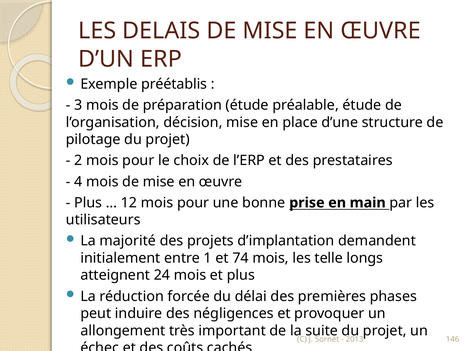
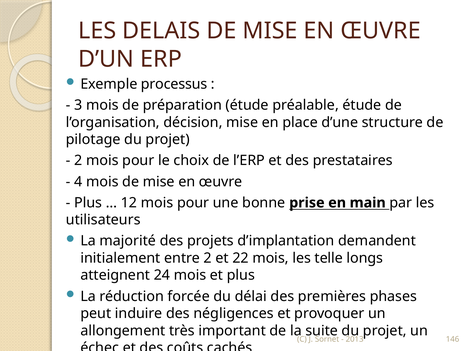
préétablis: préétablis -> processus (174, 84)
entre 1: 1 -> 2 (208, 258)
74: 74 -> 22 (241, 258)
